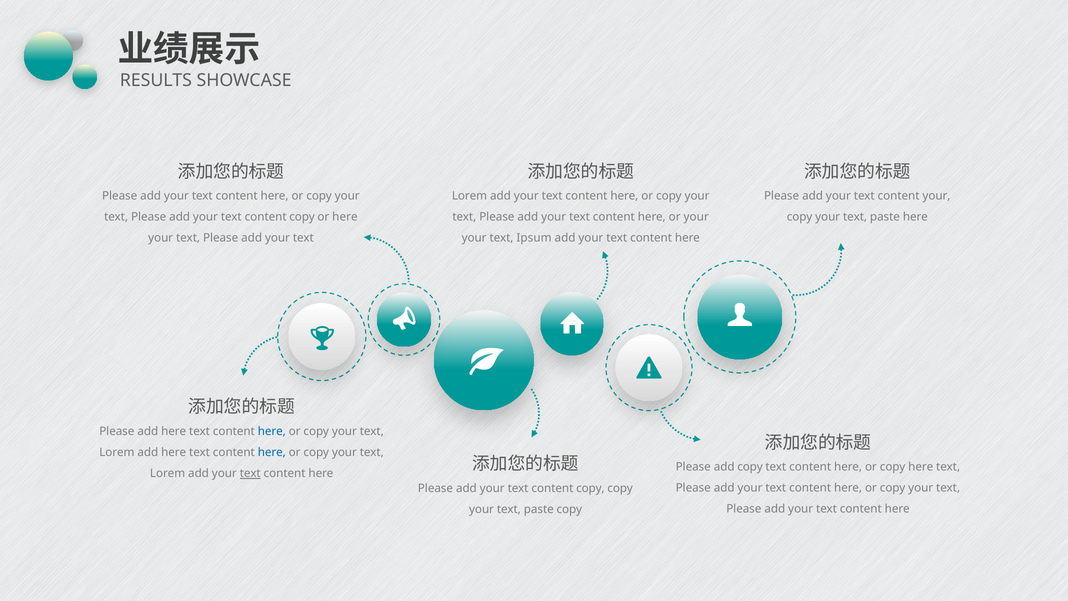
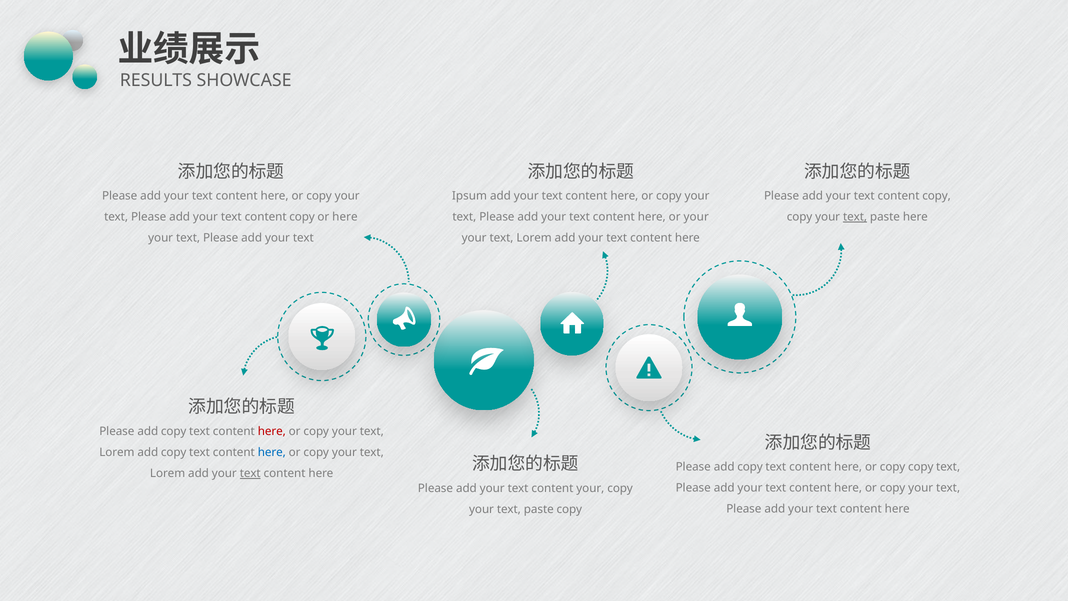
Lorem: Lorem -> Ipsum (469, 196)
your: your -> copy (937, 196)
text underline: none -> present (855, 217)
Ipsum: Ipsum -> Lorem (534, 238)
here: here -> copy (174, 431)
here colour: blue -> red (272, 431)
here: here -> copy (174, 452)
or copy here: here -> copy (921, 467)
copy: copy -> your (590, 488)
